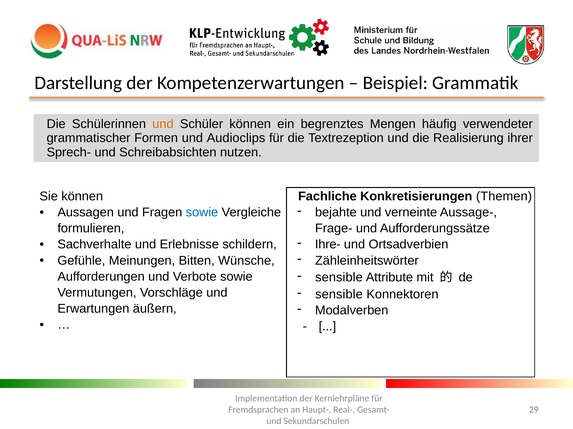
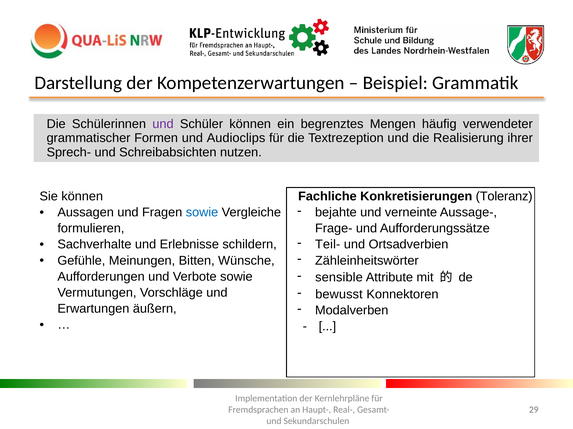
und colour: orange -> purple (163, 124)
Themen: Themen -> Toleranz (504, 197)
Ihre-: Ihre- -> Teil- (328, 245)
sensible: sensible -> bewusst (339, 295)
